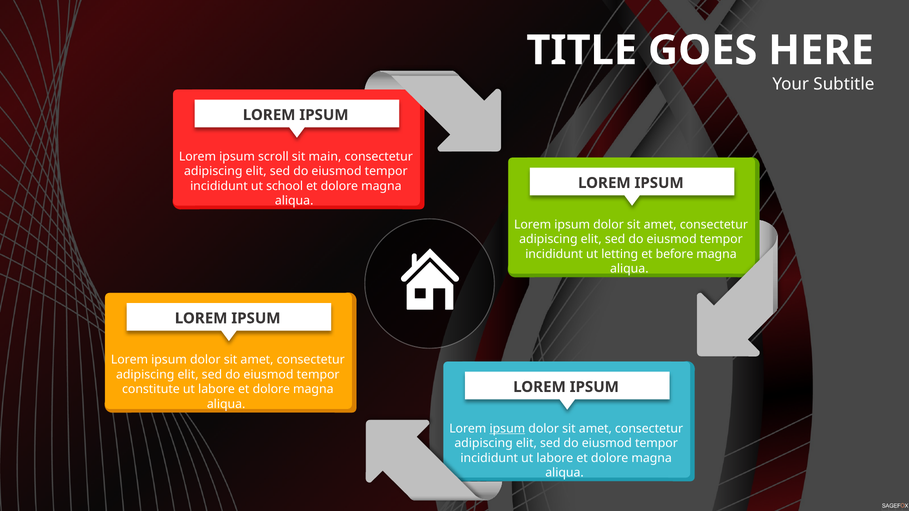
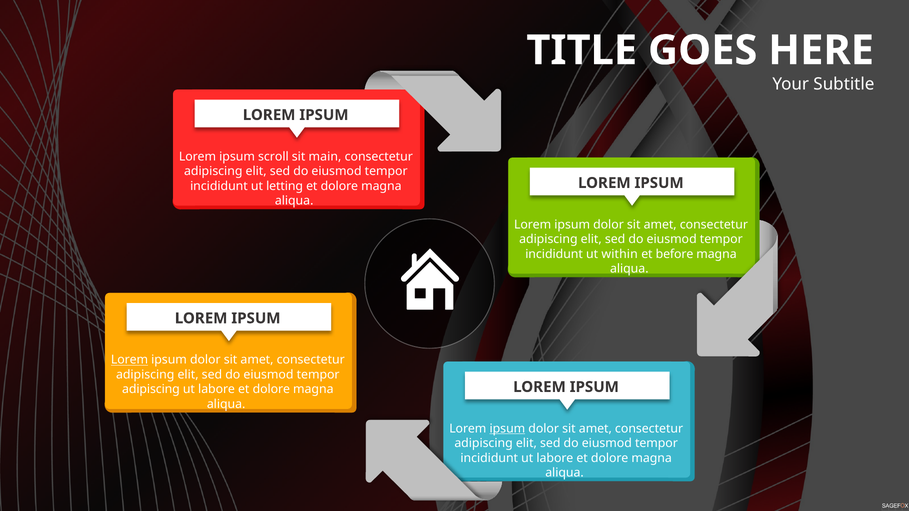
school: school -> letting (285, 186)
letting: letting -> within (620, 254)
Lorem underline: none -> present (129, 360)
constitute: constitute -> adipiscing (151, 390)
